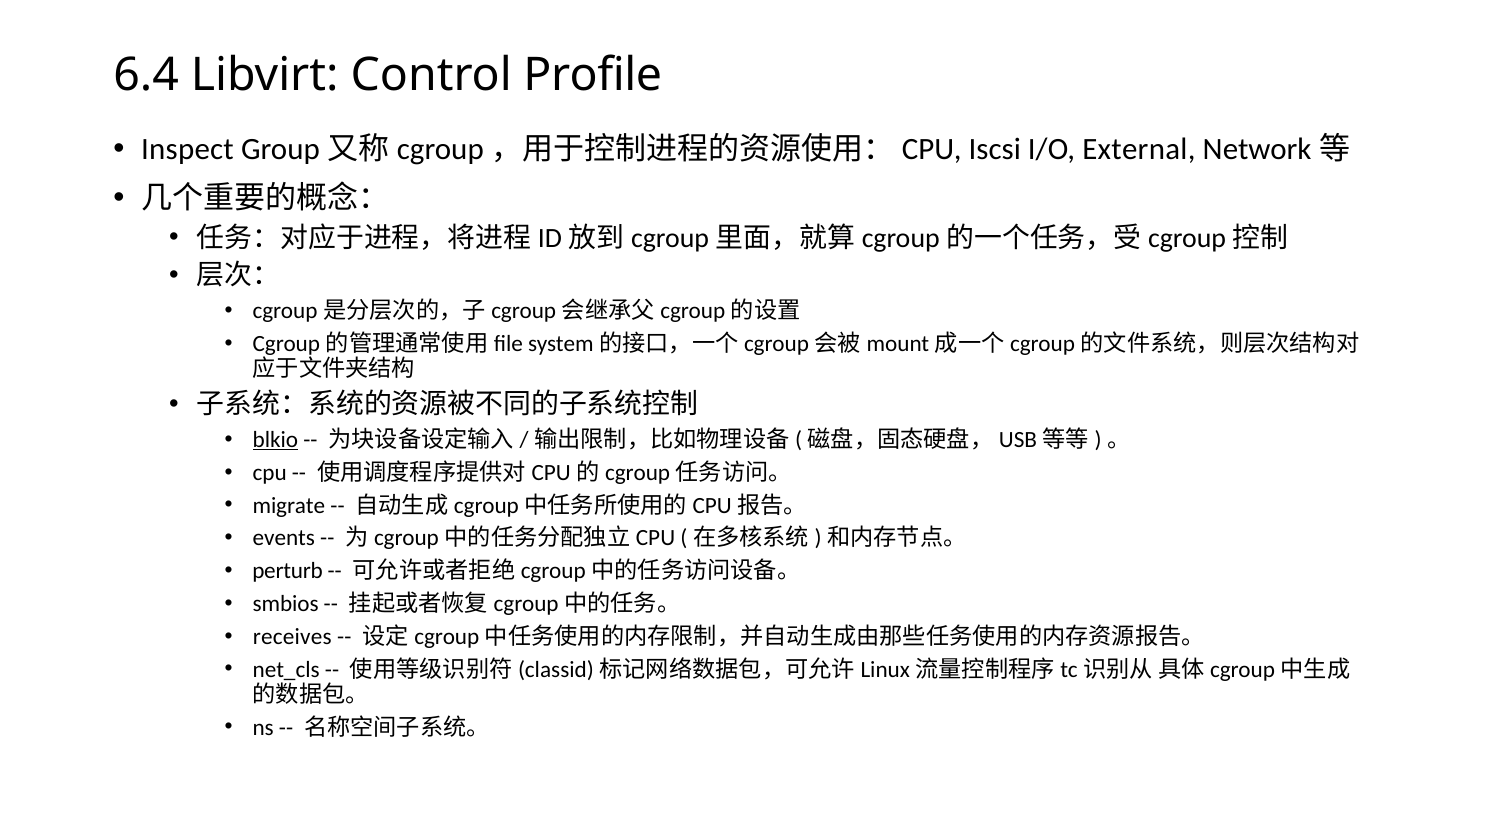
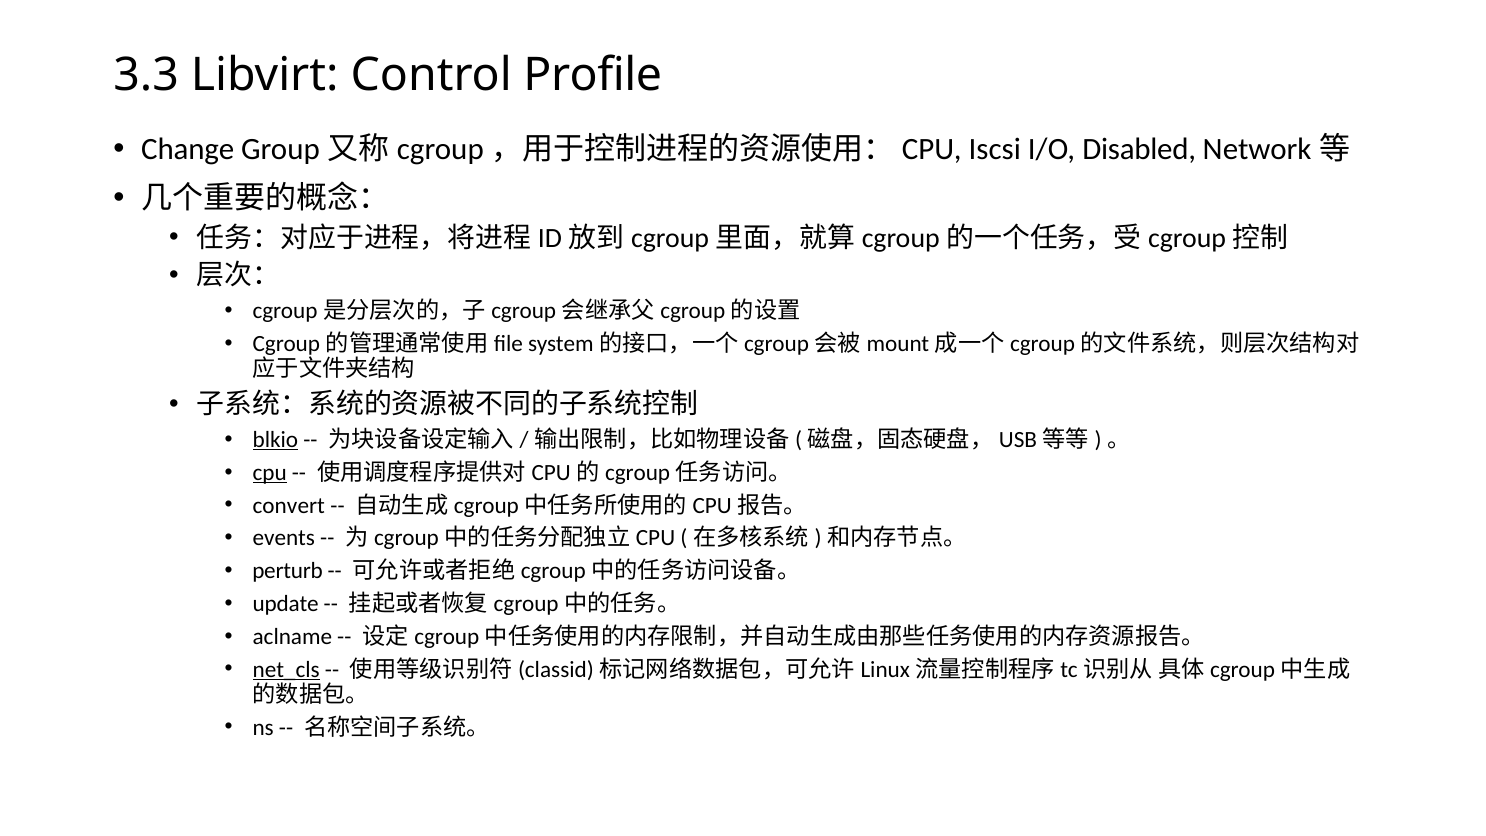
6.4: 6.4 -> 3.3 (146, 75)
Inspect: Inspect -> Change (188, 149)
External: External -> Disabled (1139, 149)
cpu underline: none -> present (270, 472)
migrate: migrate -> convert (289, 505)
smbios: smbios -> update (286, 604)
receives: receives -> aclname (292, 637)
net_cls underline: none -> present (286, 669)
